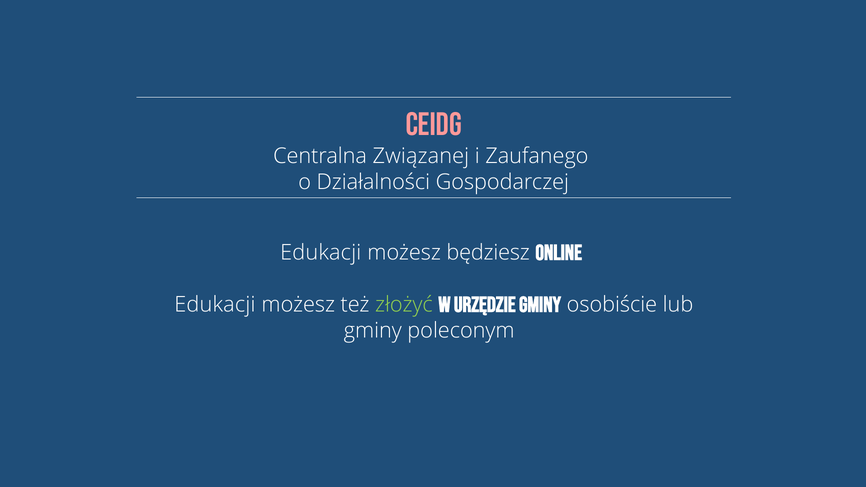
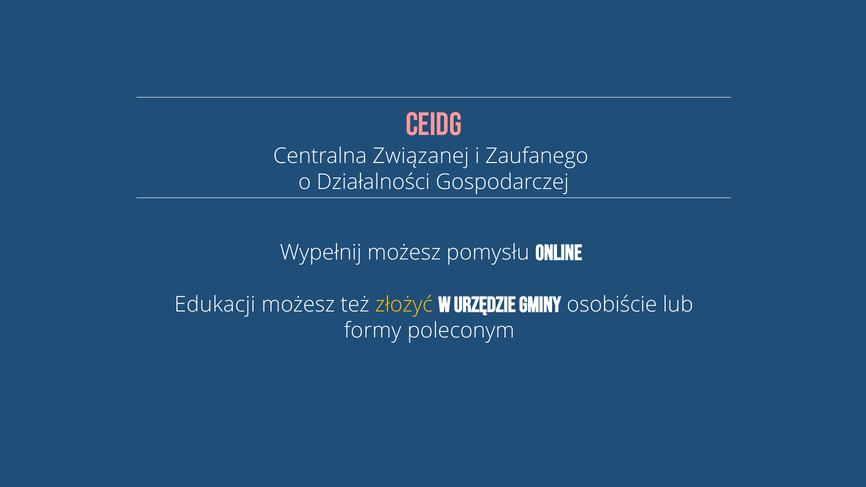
Edukacji: Edukacji -> Wypełnij (321, 253)
będziesz: będziesz -> pomysłu (488, 253)
złożyć colour: light green -> yellow (404, 305)
gminy: gminy -> formy (373, 331)
